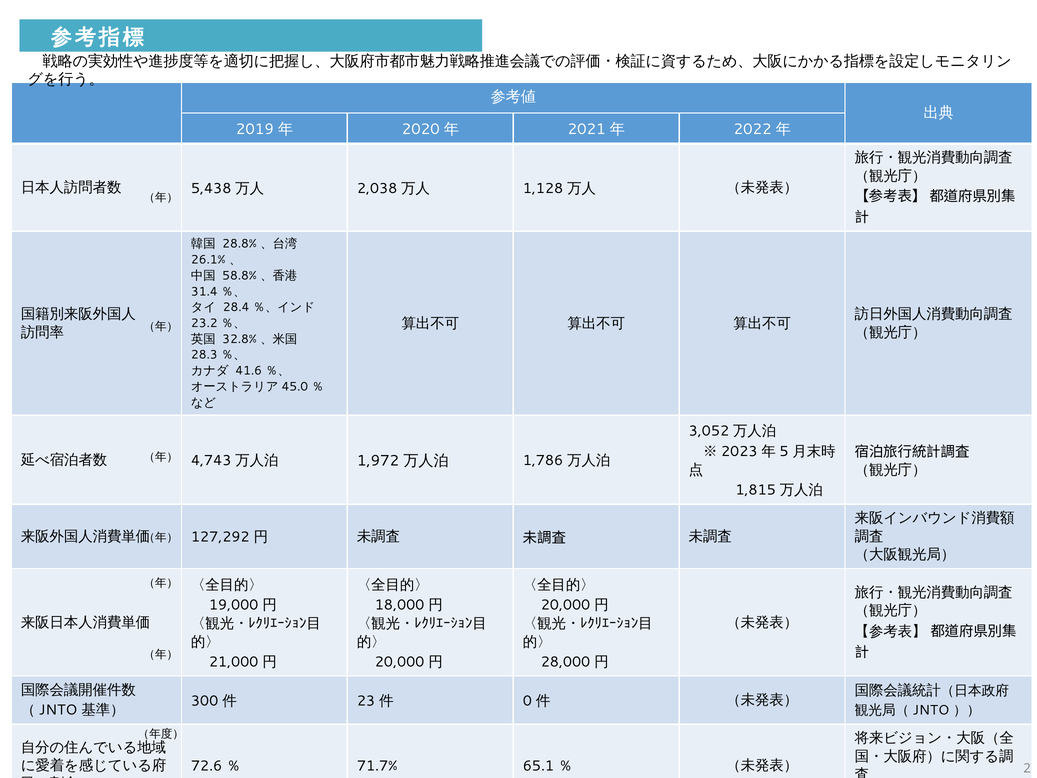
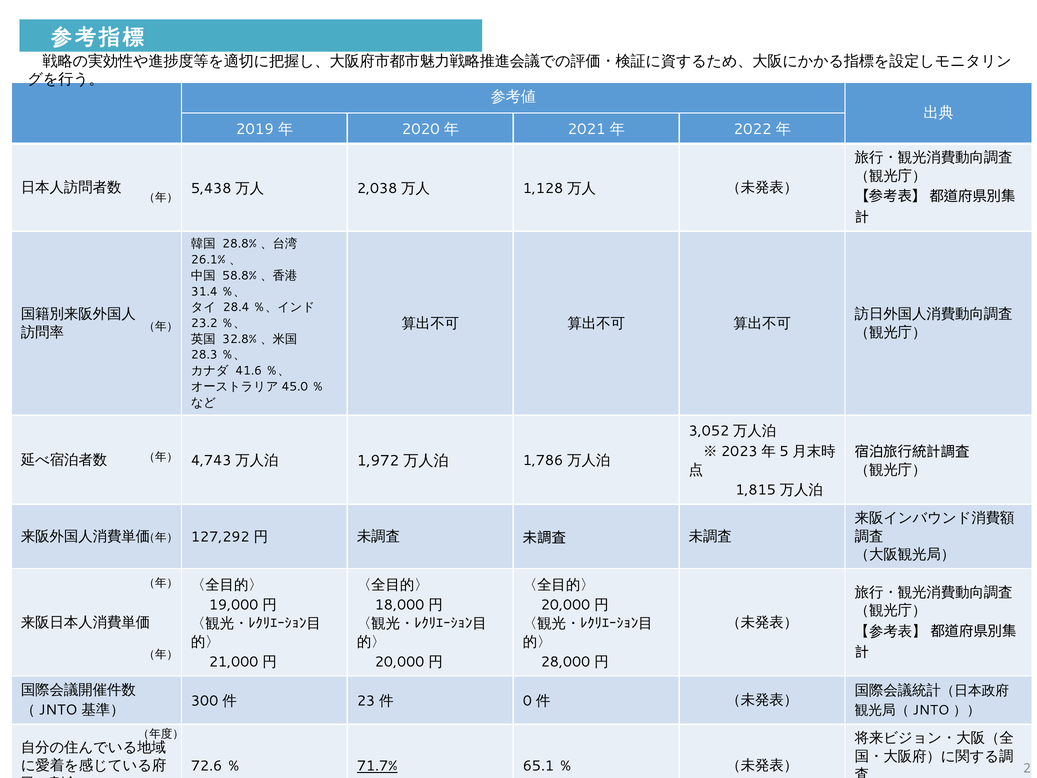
71.7% underline: none -> present (377, 766)
